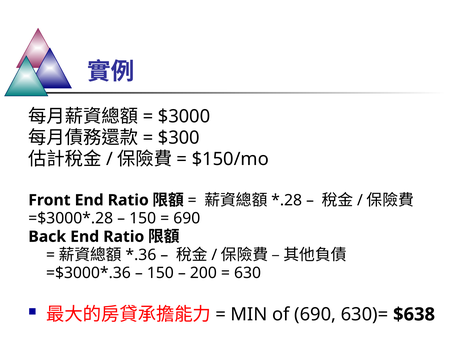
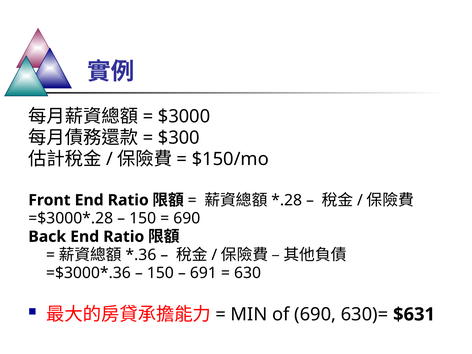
200: 200 -> 691 (203, 273)
$638: $638 -> $631 (414, 314)
